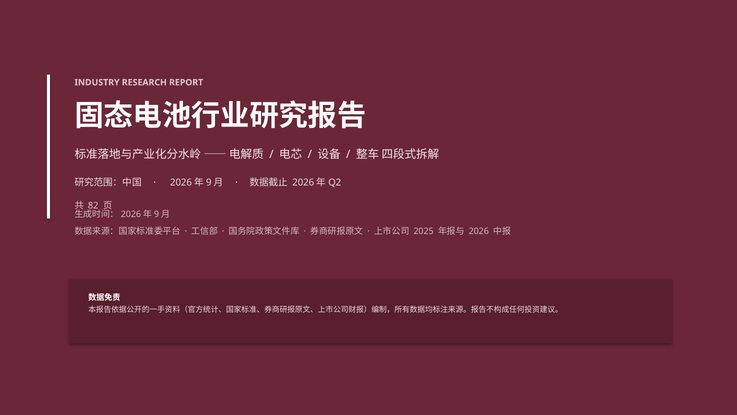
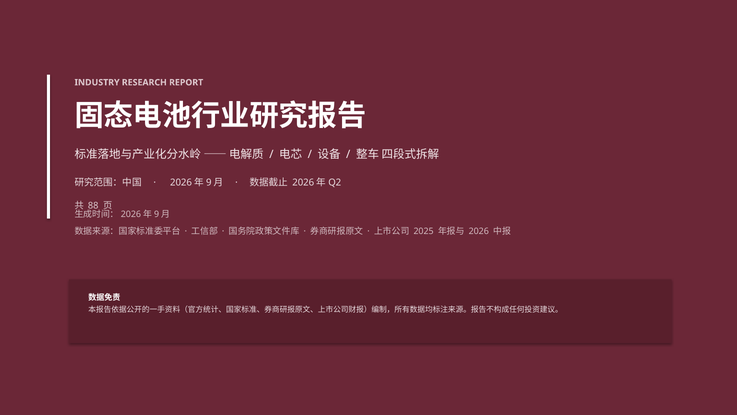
82: 82 -> 88 (93, 205)
